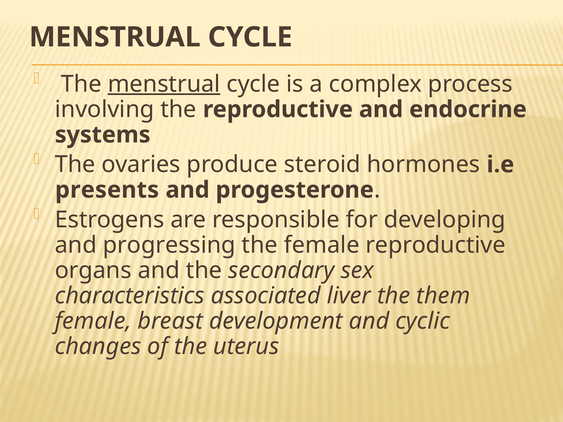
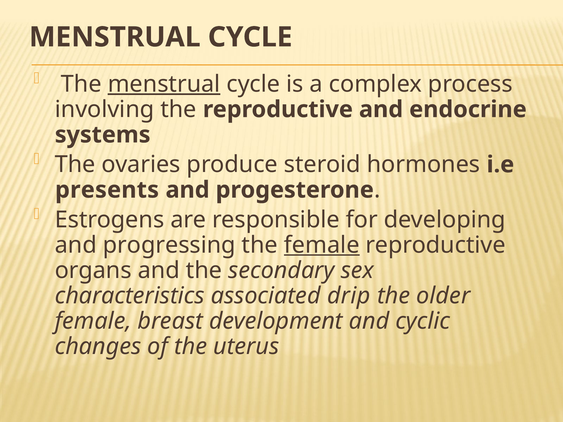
female underline: none -> present (322, 245)
liver: liver -> drip (349, 296)
them: them -> older (443, 296)
